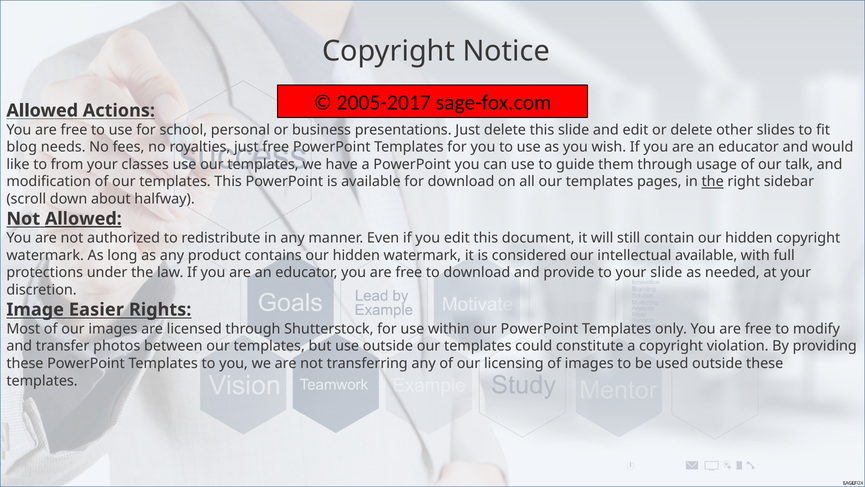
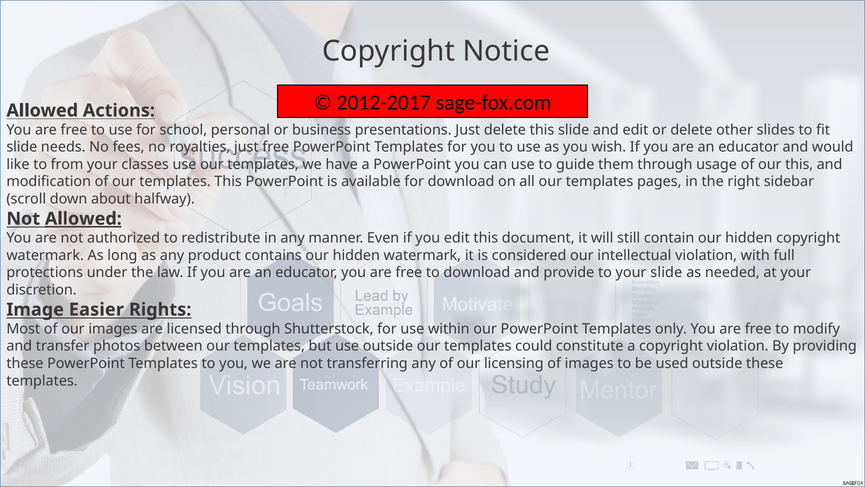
2005-2017: 2005-2017 -> 2012-2017 (384, 103)
blog: blog -> slide (22, 147)
our talk: talk -> this (799, 164)
the underline: present -> none (713, 182)
intellectual available: available -> violation (706, 255)
